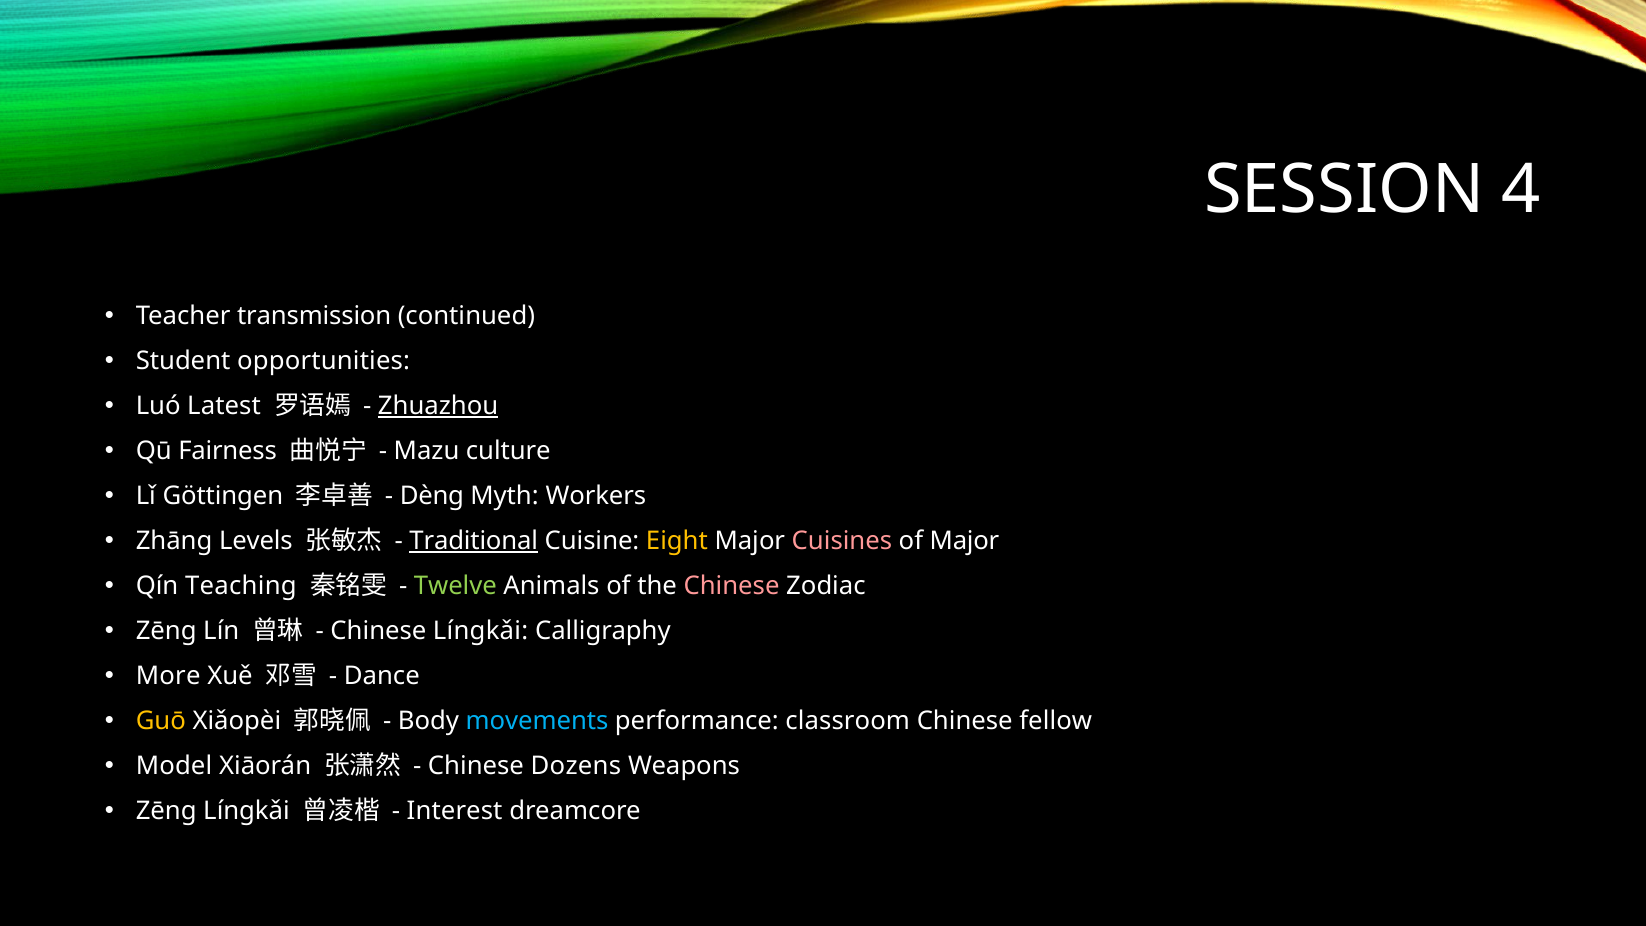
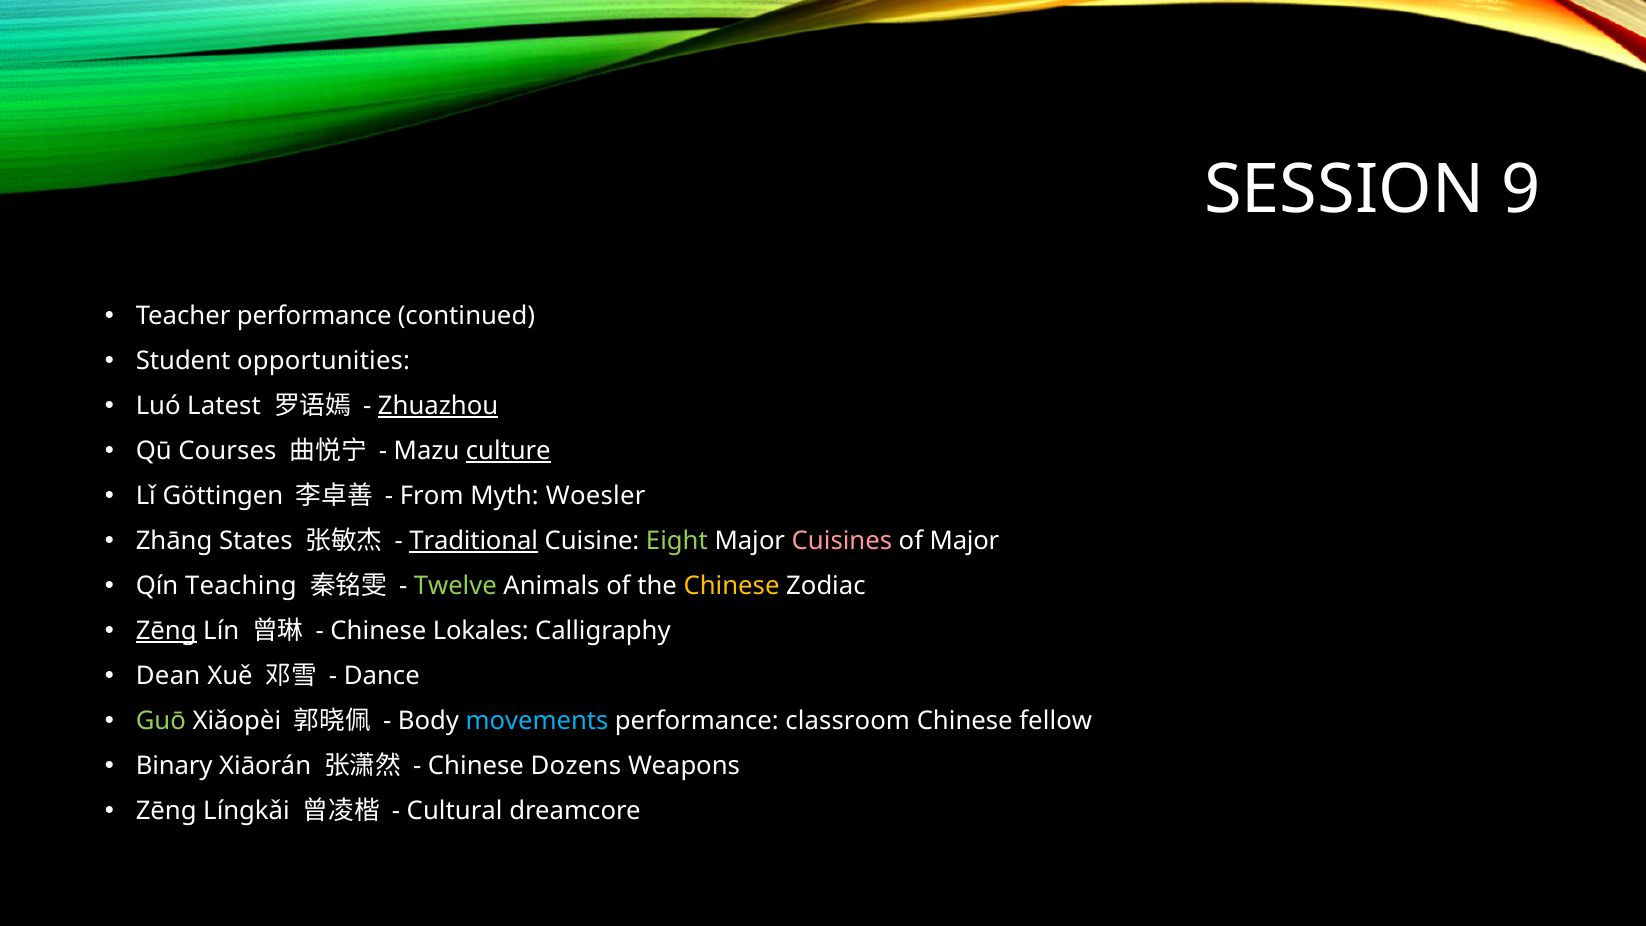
4: 4 -> 9 (1522, 190)
Teacher transmission: transmission -> performance (314, 316)
Fairness: Fairness -> Courses (227, 451)
culture underline: none -> present (508, 451)
Dèng: Dèng -> From (432, 496)
Workers: Workers -> Woesler (596, 496)
Levels: Levels -> States (256, 541)
Eight colour: yellow -> light green (677, 541)
Chinese colour: pink -> yellow (732, 586)
Zēng underline: none -> present (166, 631)
Chinese Língkǎi: Língkǎi -> Lokales (481, 631)
More: More -> Dean (168, 676)
Guō colour: yellow -> light green (161, 721)
Model: Model -> Binary (174, 766)
Interest: Interest -> Cultural (455, 811)
